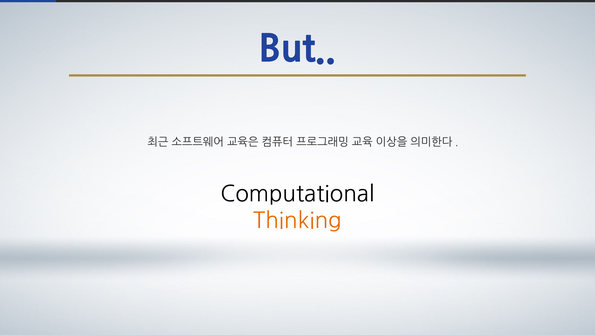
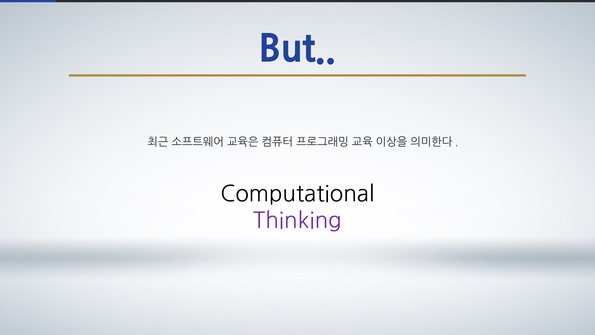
Thinking colour: orange -> purple (297, 221)
